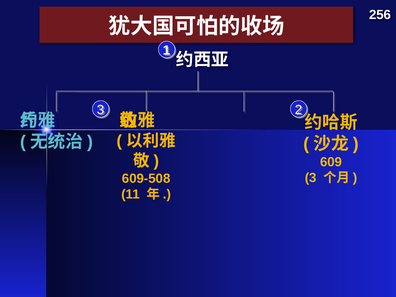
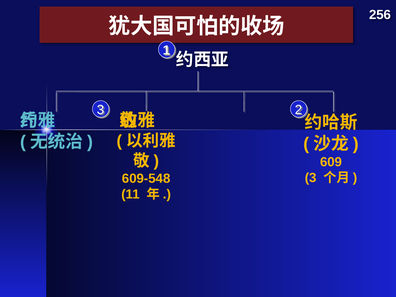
609-508: 609-508 -> 609-548 (146, 178)
